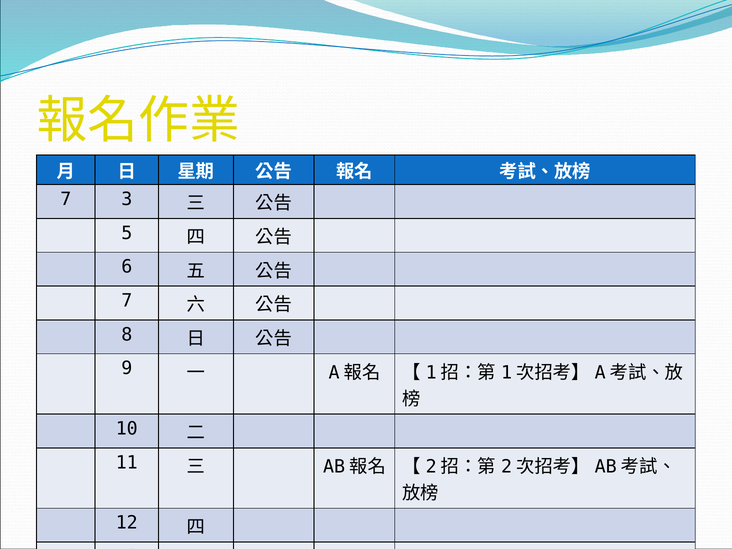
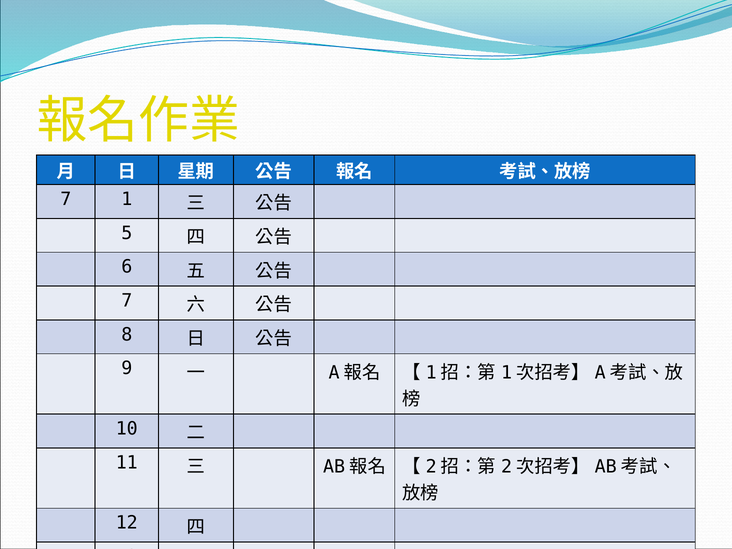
3: 3 -> 1 (127, 199)
